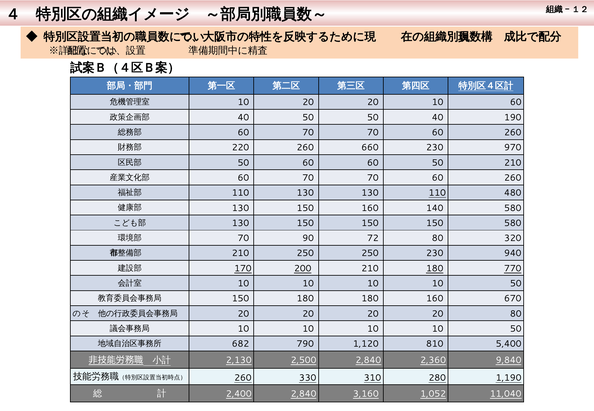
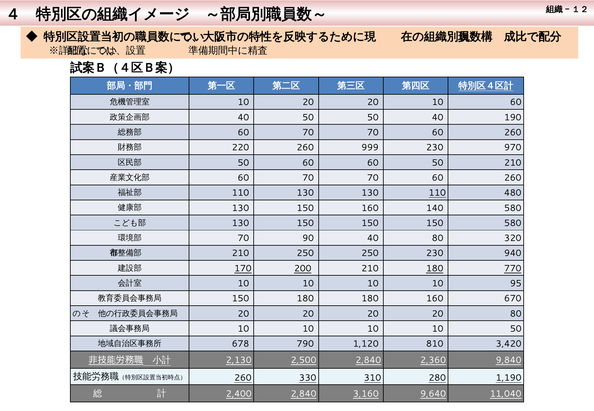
660: 660 -> 999 (370, 148)
90 72: 72 -> 40 (373, 238)
50: 50 -> 95 (516, 284)
682: 682 -> 678 (240, 344)
5,400: 5,400 -> 3,420 (509, 344)
1,052: 1,052 -> 9,640 (433, 394)
